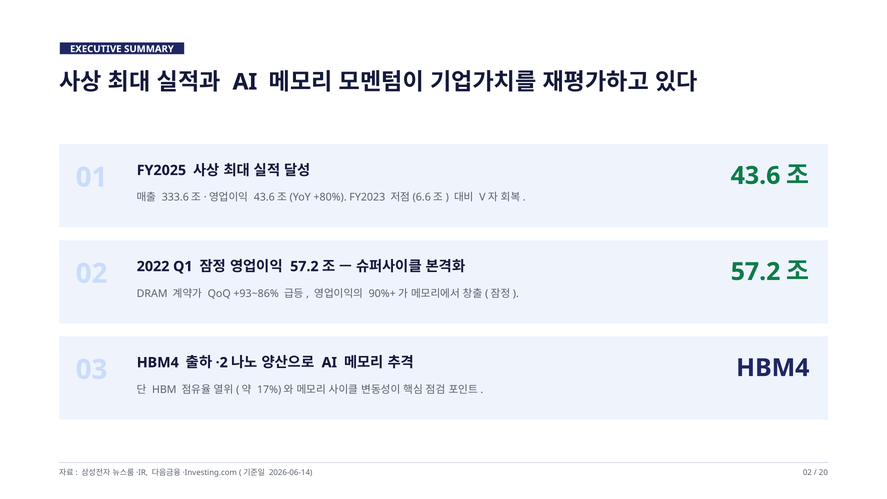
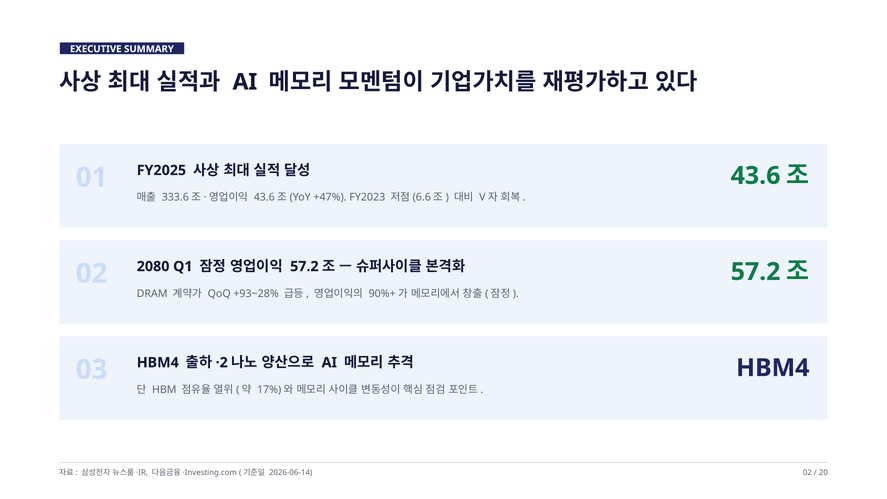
+80%: +80% -> +47% (330, 197)
2022: 2022 -> 2080 (153, 266)
+93~86%: +93~86% -> +93~28% (256, 294)
